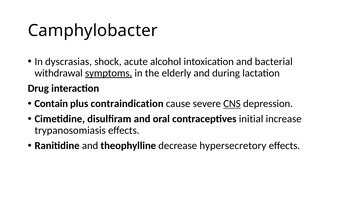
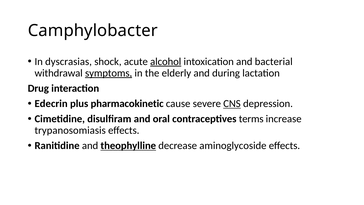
alcohol underline: none -> present (166, 62)
Contain: Contain -> Edecrin (51, 104)
contraindication: contraindication -> pharmacokinetic (127, 104)
initial: initial -> terms (251, 119)
theophylline underline: none -> present (128, 146)
hypersecretory: hypersecretory -> aminoglycoside (233, 146)
